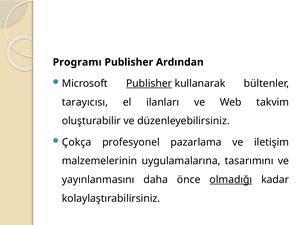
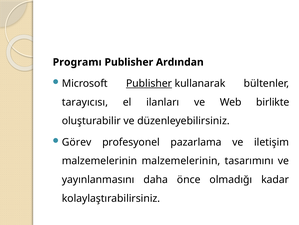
takvim: takvim -> birlikte (273, 102)
Çokça: Çokça -> Görev (77, 142)
malzemelerinin uygulamalarına: uygulamalarına -> malzemelerinin (181, 160)
olmadığı underline: present -> none (231, 179)
